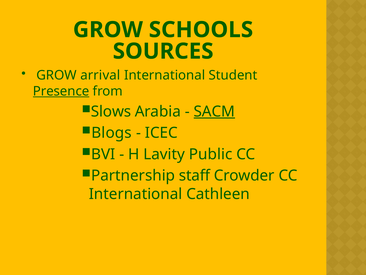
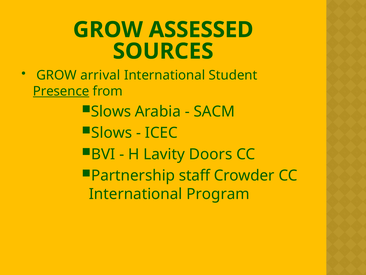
SCHOOLS: SCHOOLS -> ASSESSED (201, 30)
SACM underline: present -> none (214, 111)
Blogs: Blogs -> Slows (112, 133)
Public: Public -> Doors (211, 154)
Cathleen: Cathleen -> Program (218, 194)
